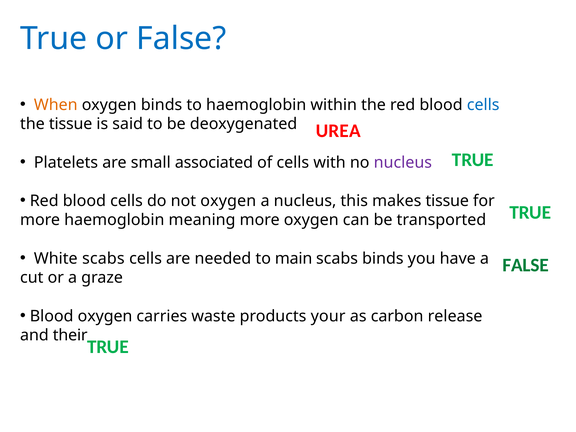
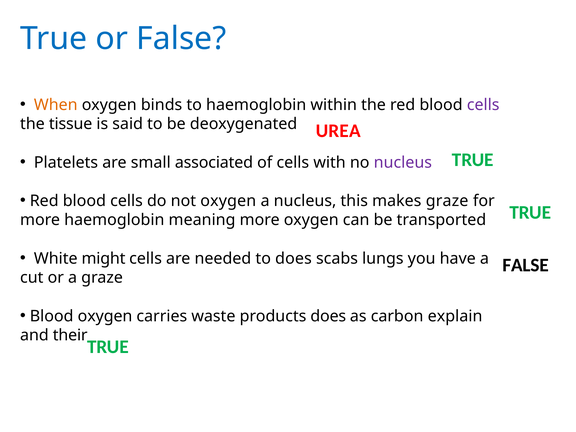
cells colour: blue -> purple (483, 105)
makes tissue: tissue -> graze (447, 201)
White scabs: scabs -> might (104, 258)
to main: main -> does (293, 258)
scabs binds: binds -> lungs (383, 258)
FALSE colour: green -> black (526, 265)
products your: your -> does (328, 316)
release: release -> explain (455, 316)
